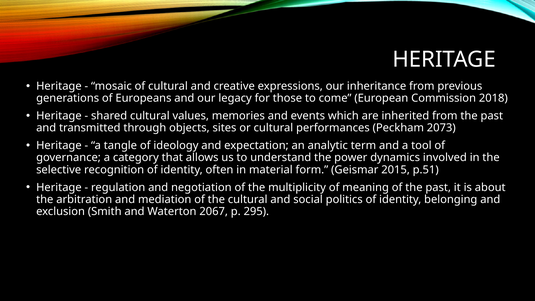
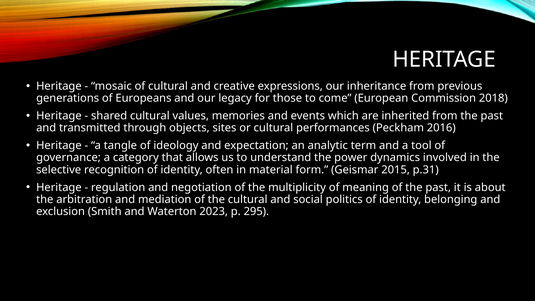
2073: 2073 -> 2016 (441, 128)
p.51: p.51 -> p.31 (426, 170)
2067: 2067 -> 2023 (214, 211)
